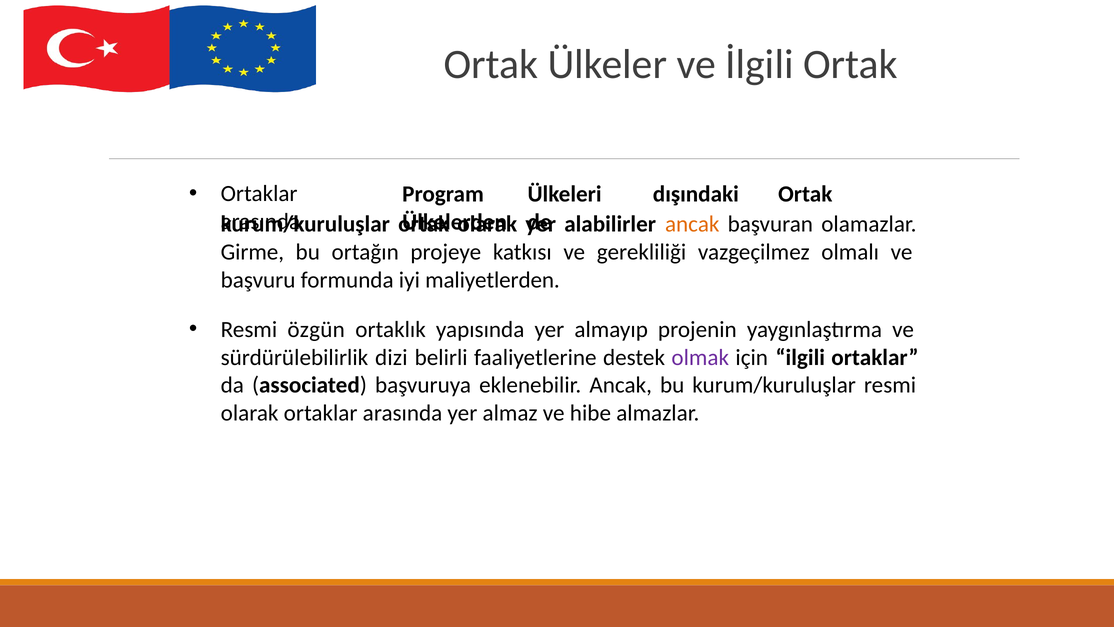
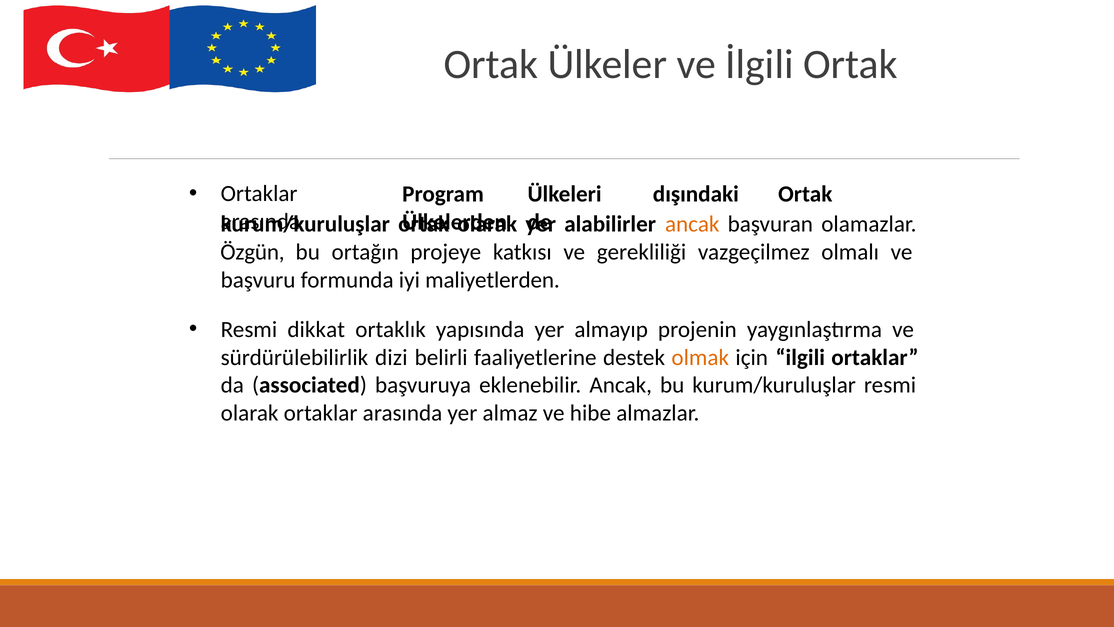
Girme: Girme -> Özgün (252, 252)
özgün: özgün -> dikkat (316, 329)
olmak colour: purple -> orange (700, 357)
